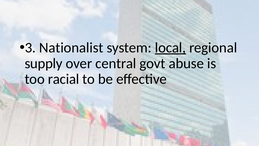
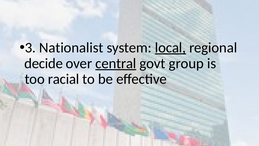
supply: supply -> decide (44, 63)
central underline: none -> present (116, 63)
abuse: abuse -> group (186, 63)
